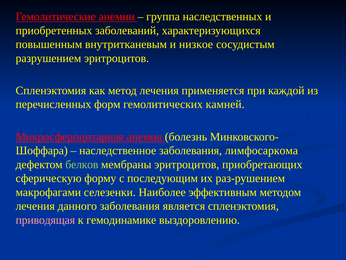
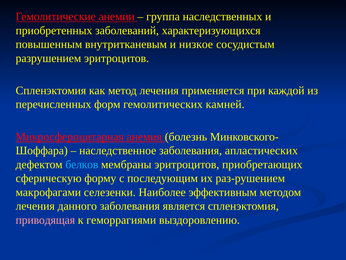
лимфосаркома: лимфосаркома -> апластических (261, 150)
белков colour: light green -> light blue (82, 164)
гемодинамике: гемодинамике -> геморрагиями (121, 220)
